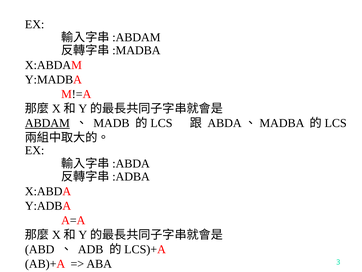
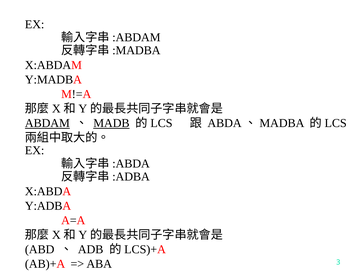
MADB underline: none -> present (111, 123)
